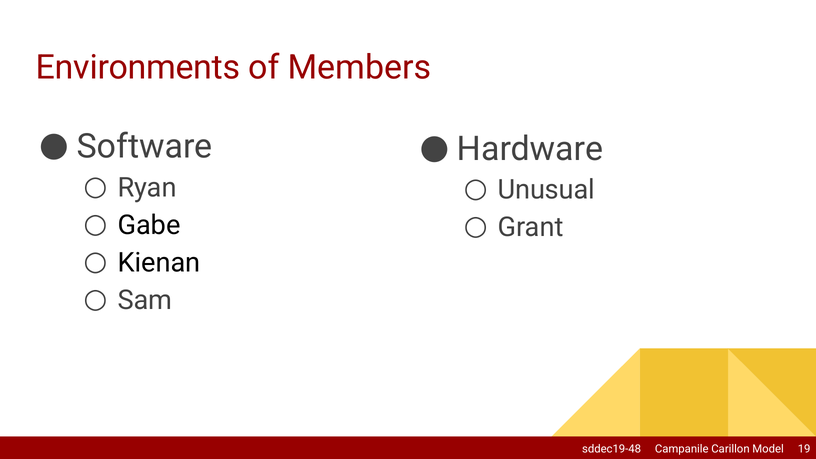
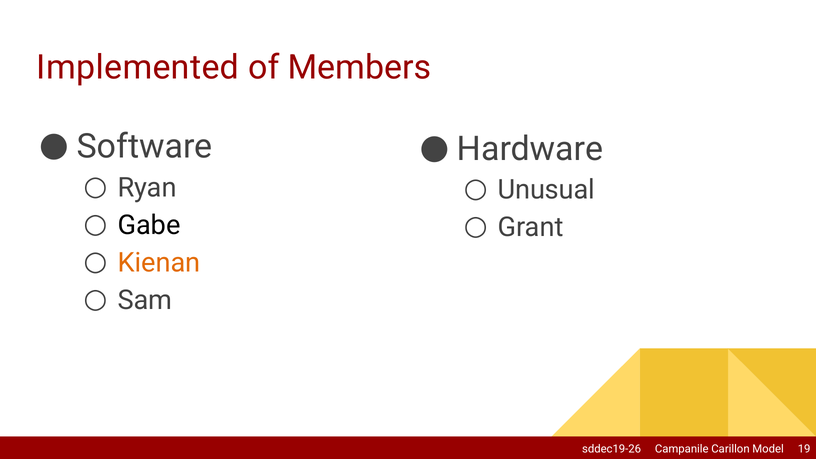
Environments: Environments -> Implemented (138, 68)
Kienan colour: black -> orange (159, 263)
sddec19-48: sddec19-48 -> sddec19-26 (612, 449)
